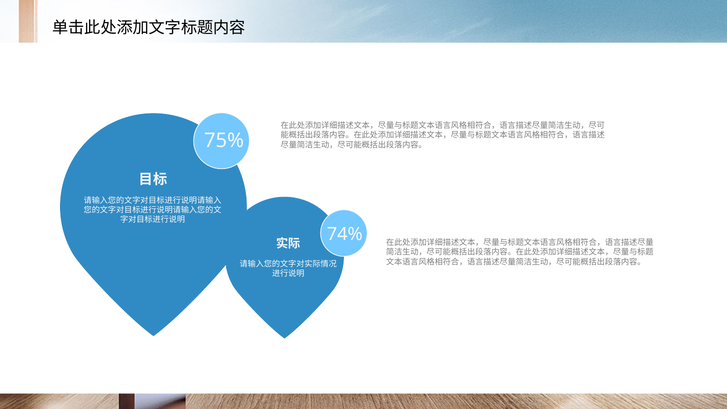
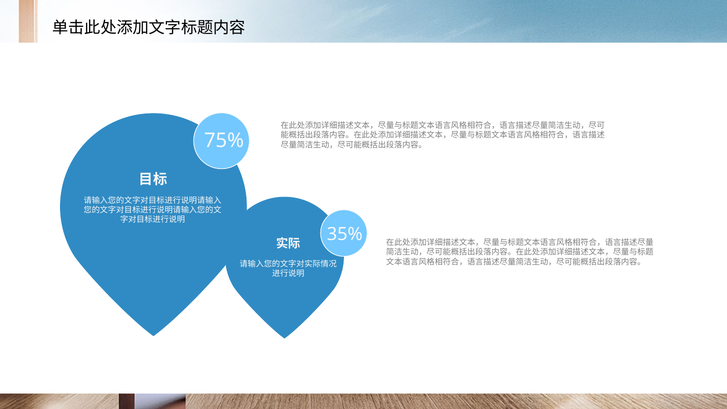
74%: 74% -> 35% (345, 234)
